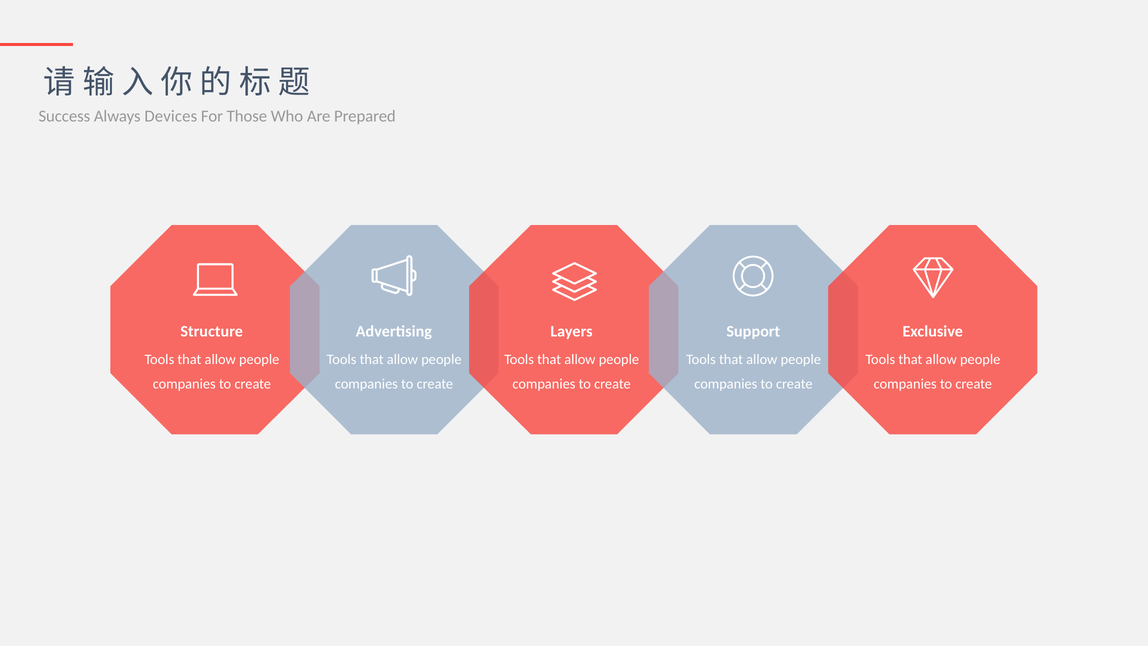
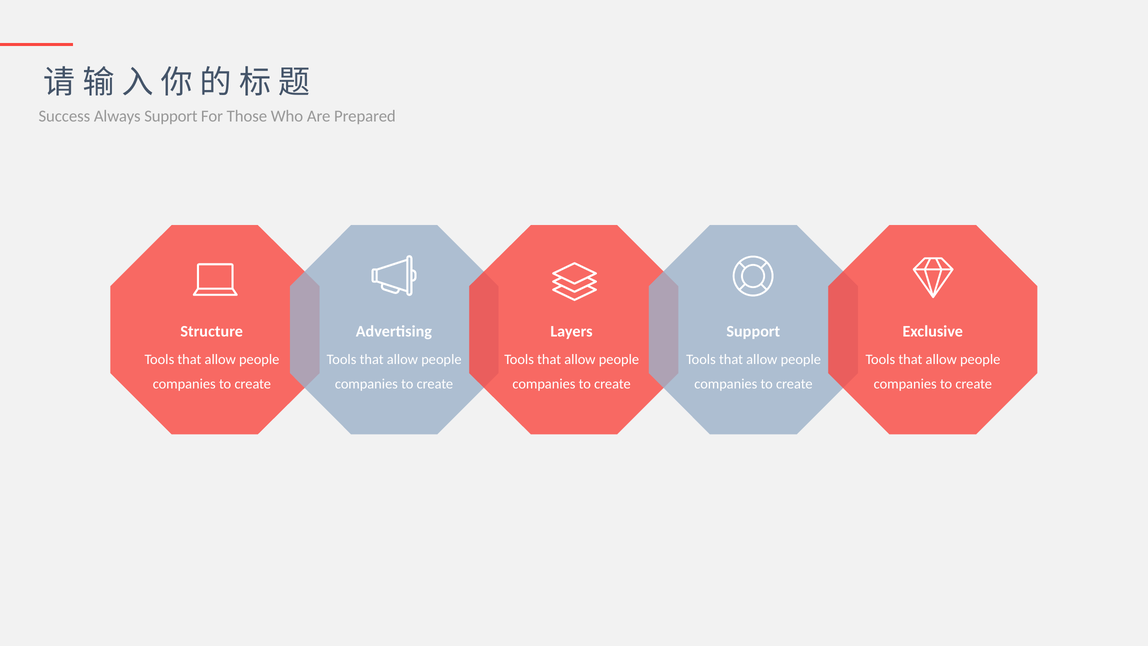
Always Devices: Devices -> Support (171, 116)
